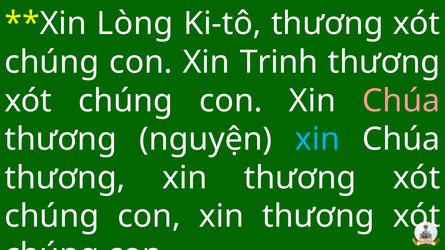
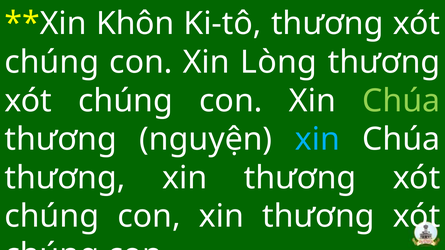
Lòng: Lòng -> Khôn (135, 24)
Trinh: Trinh -> Lòng (279, 62)
Chúa colour: pink -> light green (401, 101)
